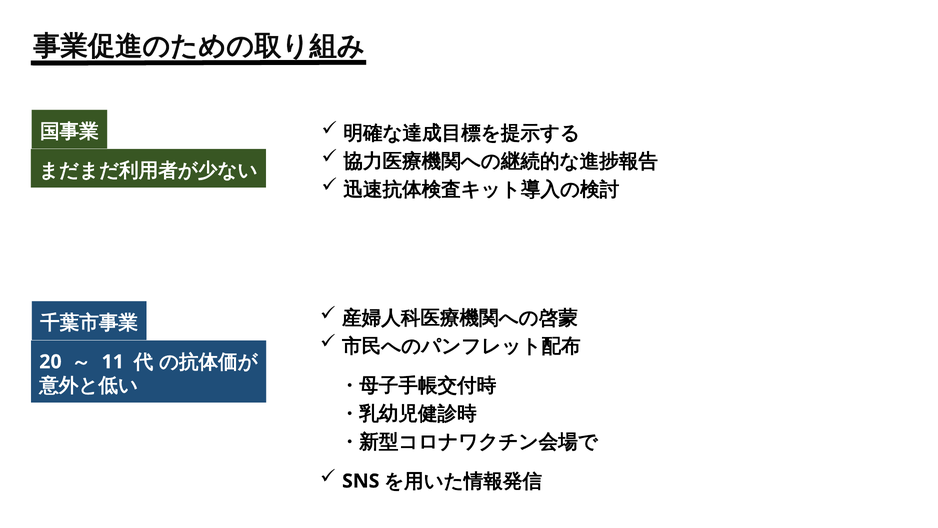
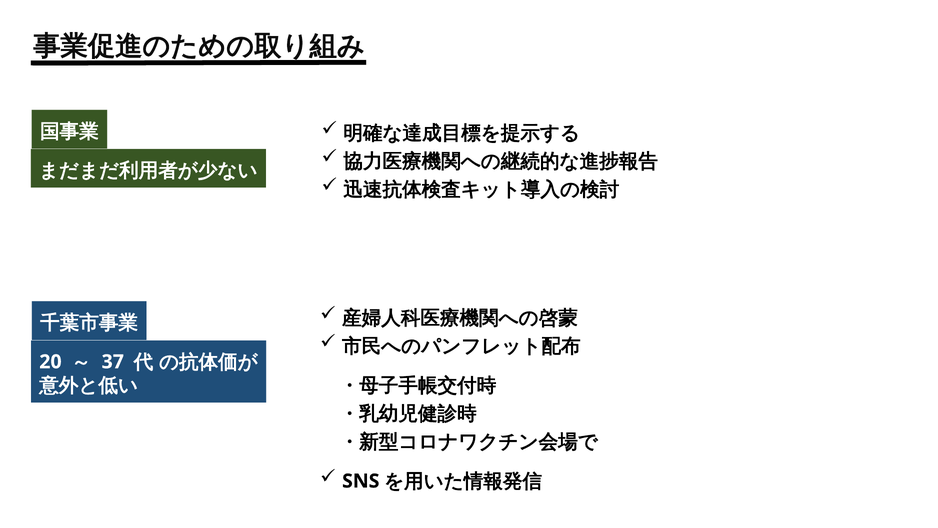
11: 11 -> 37 (113, 362)
